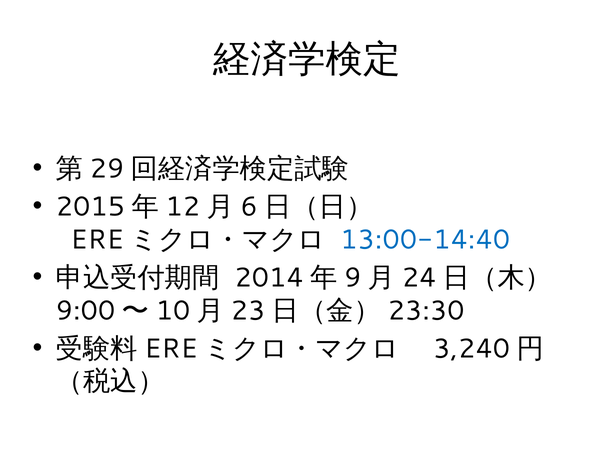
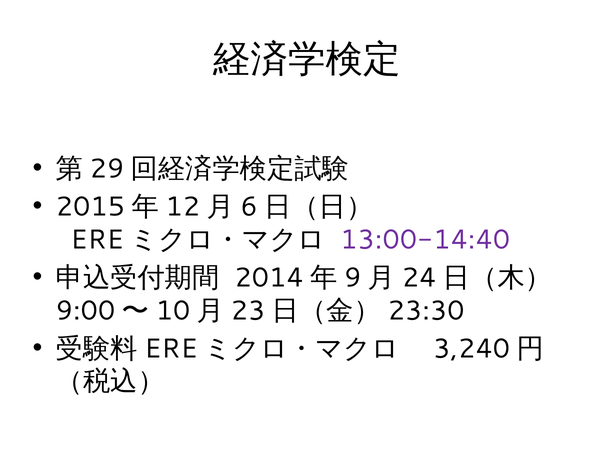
13:00-14:40 colour: blue -> purple (425, 240)
